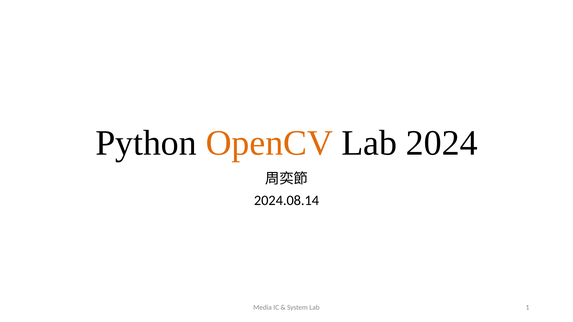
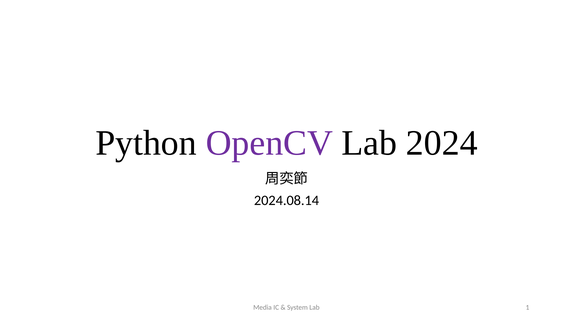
OpenCV colour: orange -> purple (269, 143)
